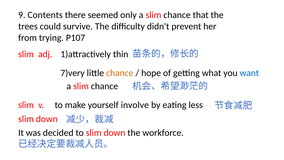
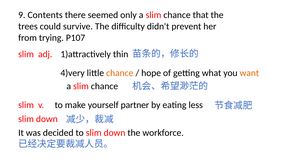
7)very: 7)very -> 4)very (73, 73)
want colour: blue -> orange (249, 73)
involve: involve -> partner (135, 105)
